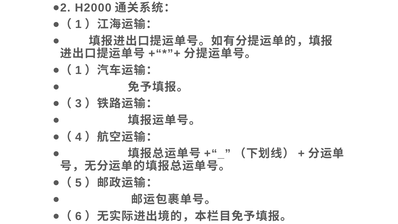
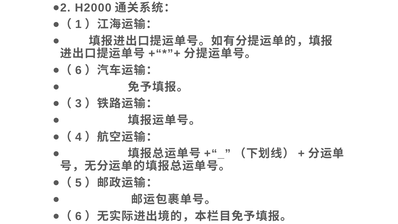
1: 1 -> 6 (78, 70)
